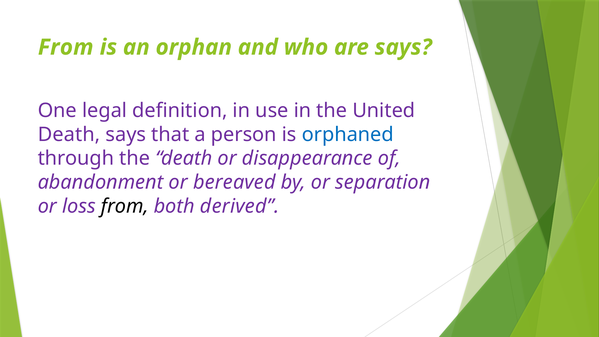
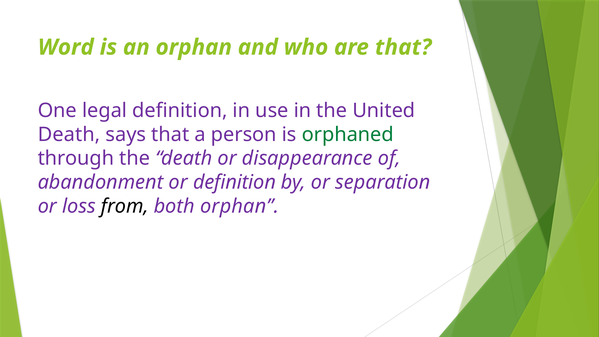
From: From -> Word (66, 47)
are says: says -> that (403, 47)
orphaned colour: blue -> green (348, 134)
or bereaved: bereaved -> definition (234, 182)
both derived: derived -> orphan (240, 206)
